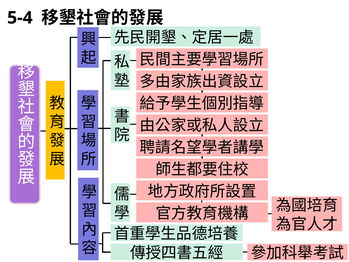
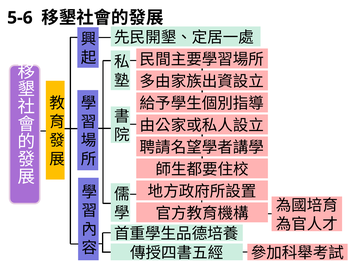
5-4: 5-4 -> 5-6 (20, 18)
